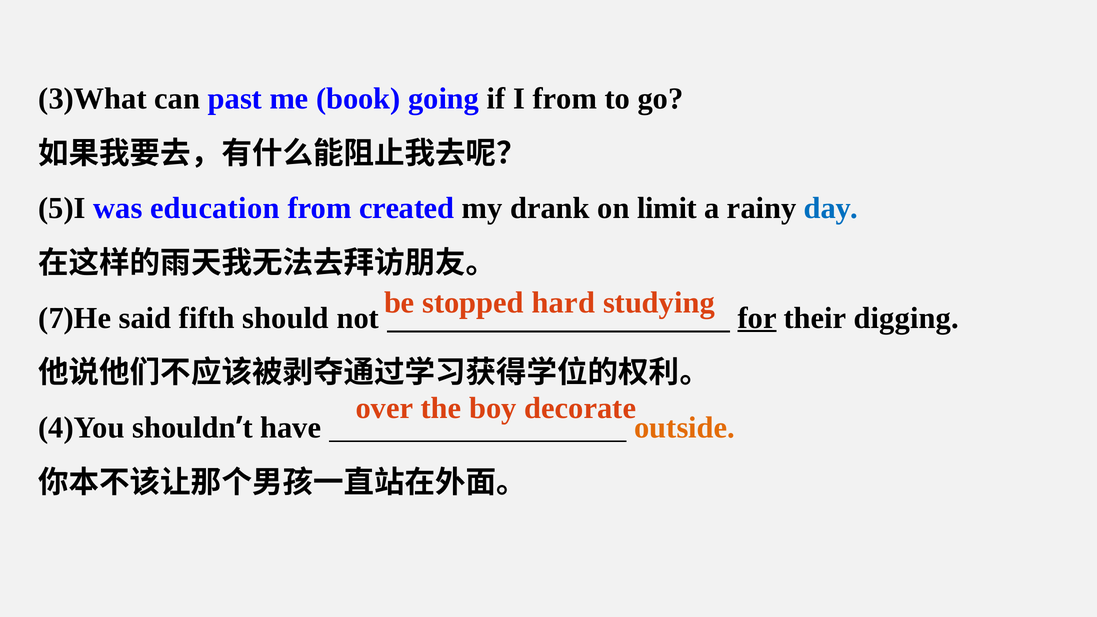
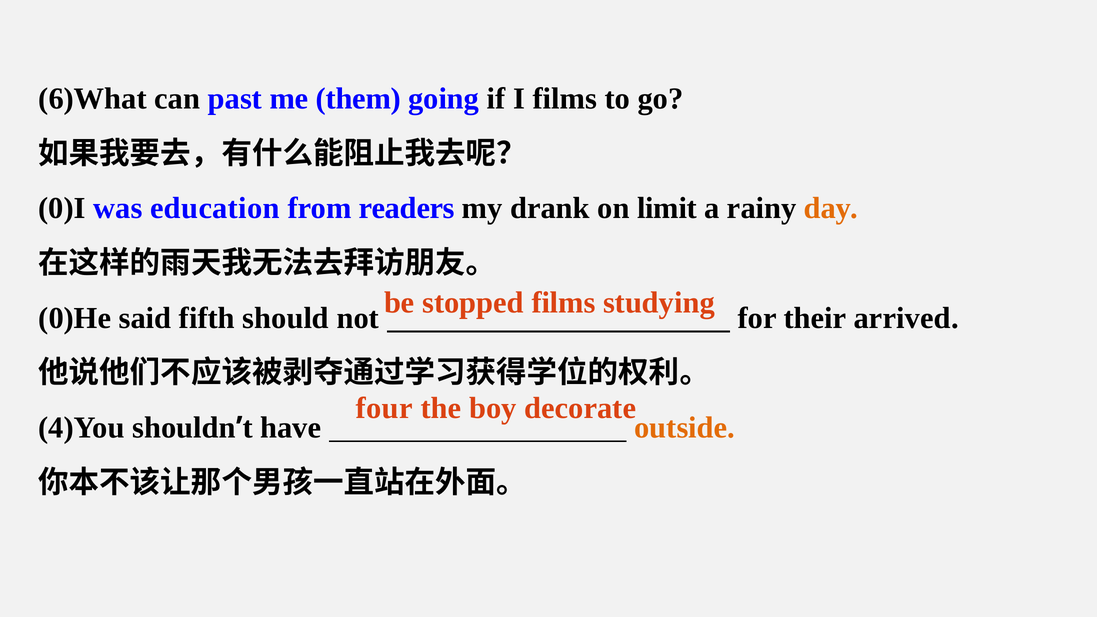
3)What: 3)What -> 6)What (93, 99)
book: book -> them (358, 99)
I from: from -> films (565, 99)
5)I: 5)I -> 0)I (62, 208)
created: created -> readers (407, 208)
day colour: blue -> orange (831, 208)
stopped hard: hard -> films (563, 303)
7)He: 7)He -> 0)He (75, 318)
for underline: present -> none (757, 318)
digging: digging -> arrived (906, 318)
over: over -> four (384, 408)
